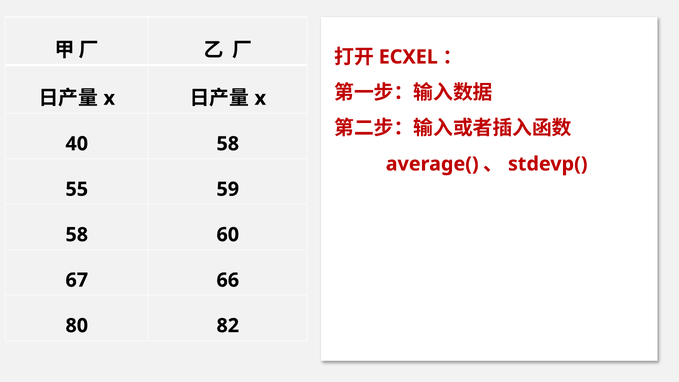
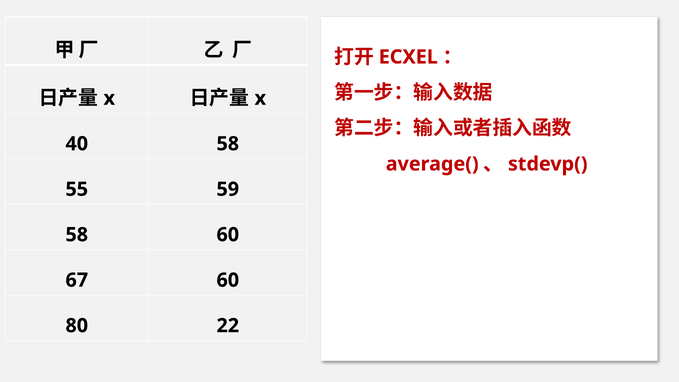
67 66: 66 -> 60 (228, 280)
82: 82 -> 22 (228, 326)
